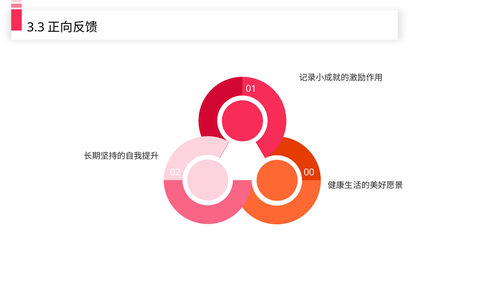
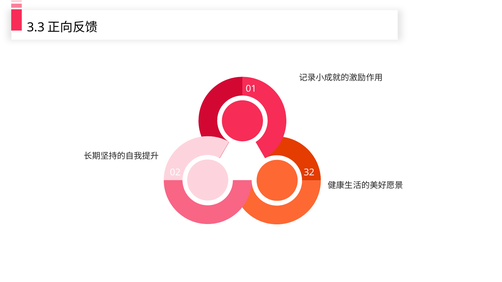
00: 00 -> 32 (309, 173)
